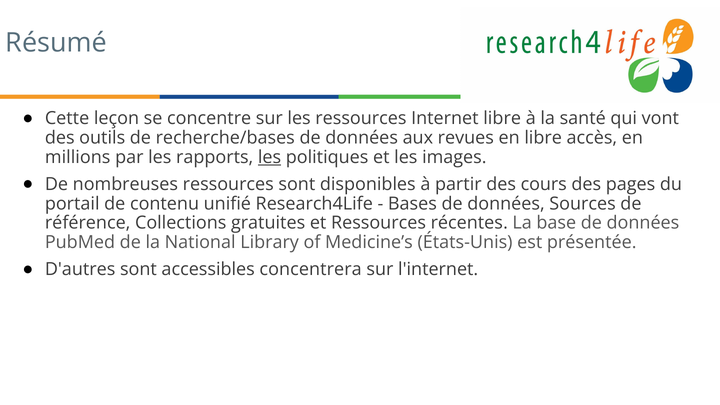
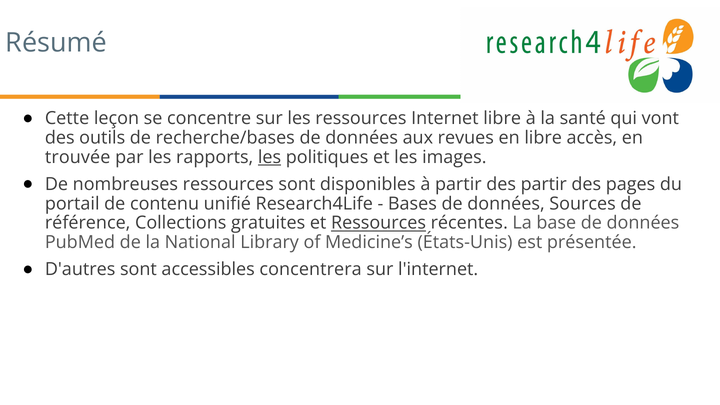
millions: millions -> trouvée (78, 157)
des cours: cours -> partir (544, 184)
Ressources underline: none -> present (378, 223)
